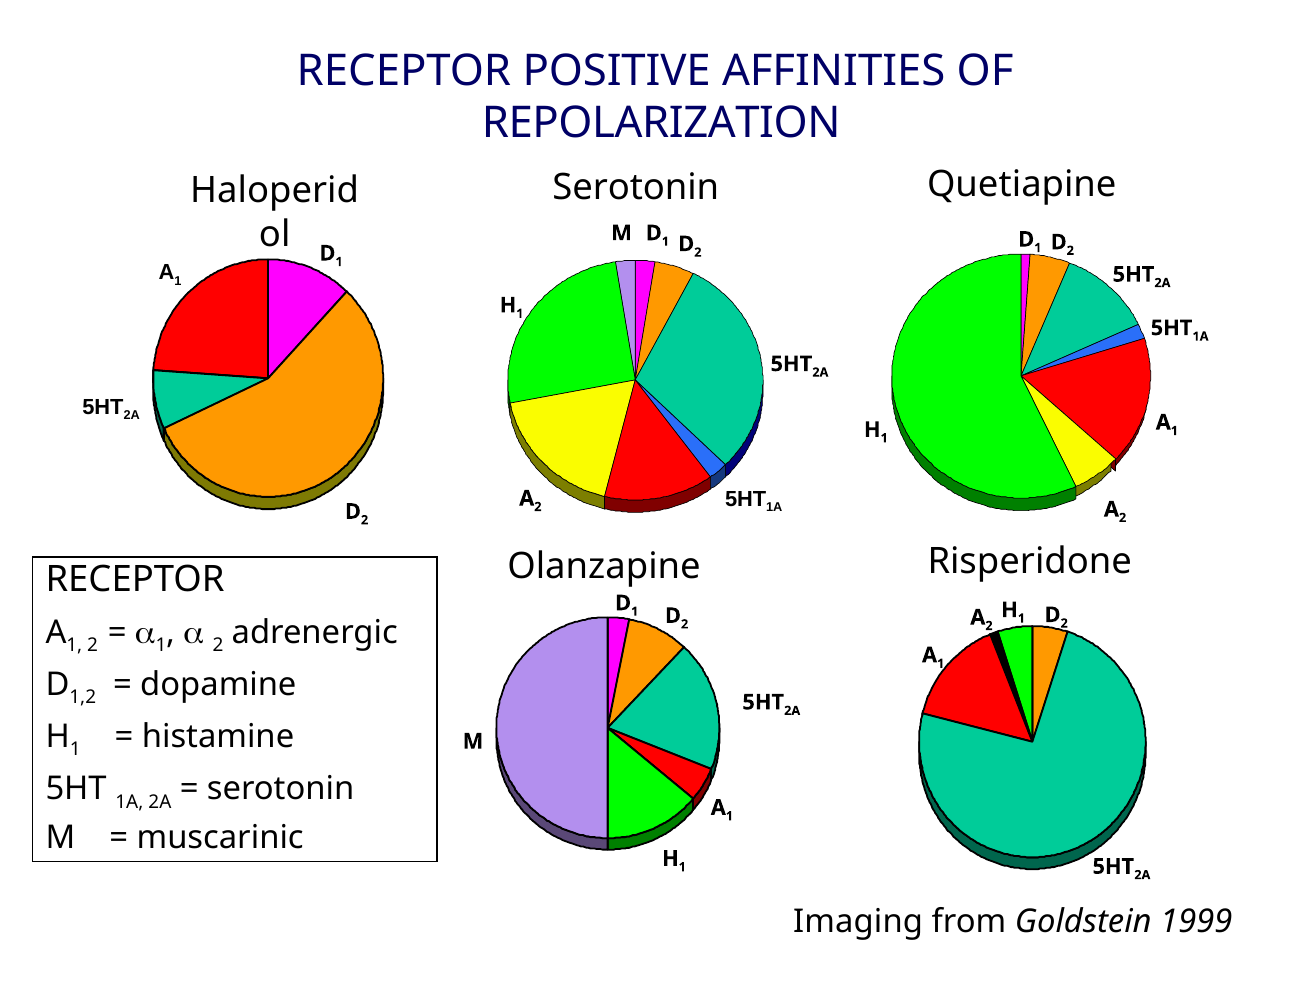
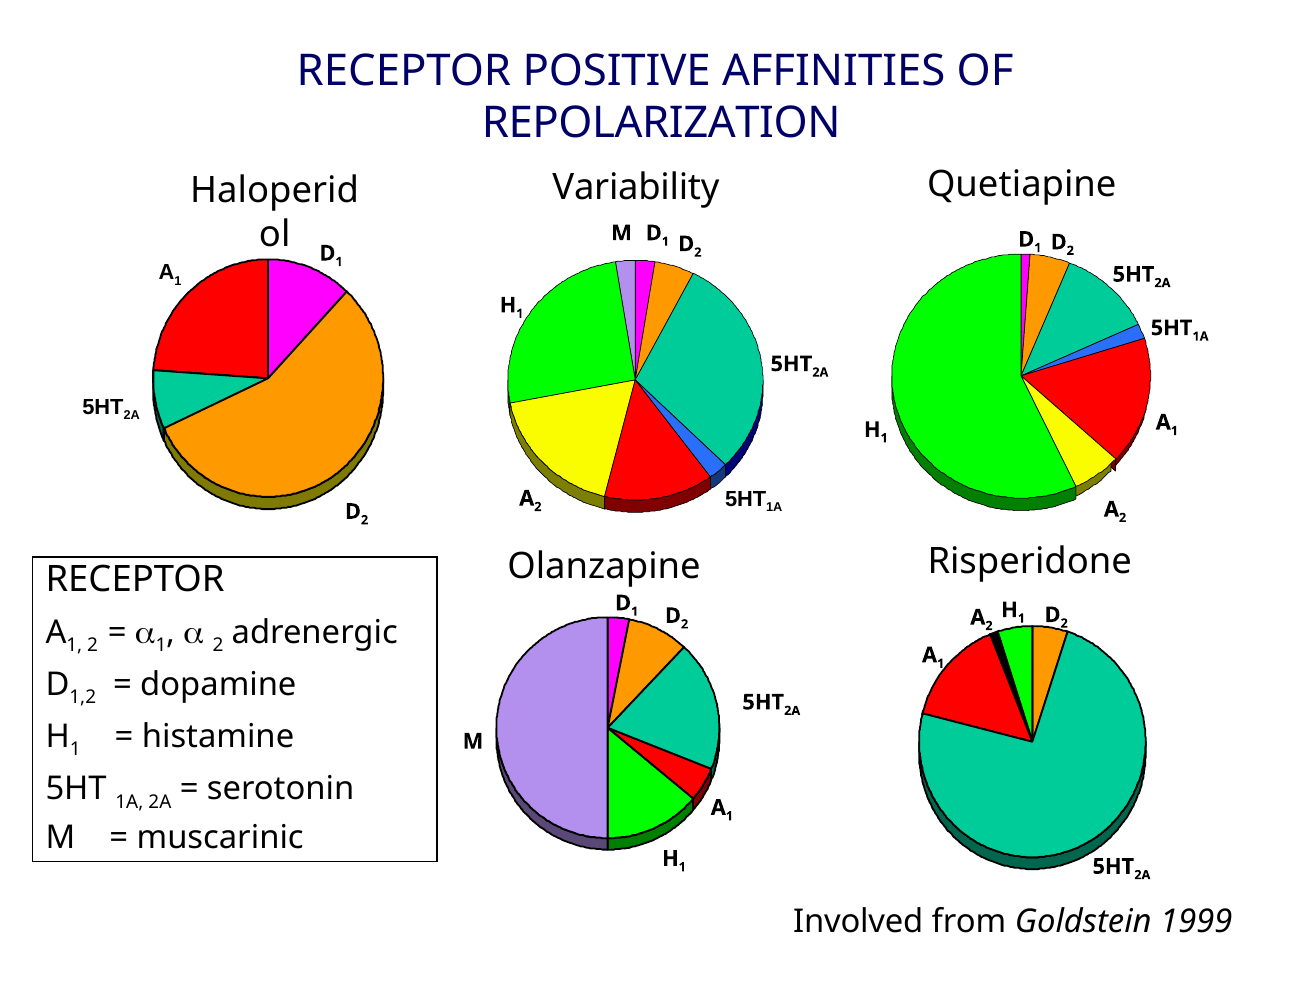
Serotonin: Serotonin -> Variability (636, 187)
Imaging: Imaging -> Involved (858, 922)
